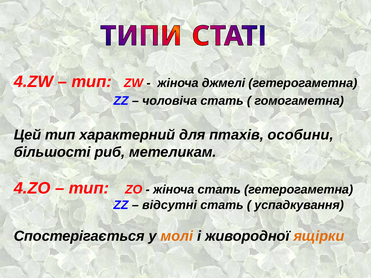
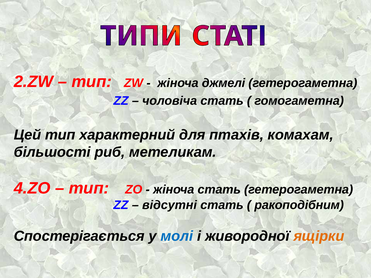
4.ZW: 4.ZW -> 2.ZW (33, 82)
особини: особини -> комахам (301, 135)
успадкування: успадкування -> ракоподібним (299, 205)
молі colour: orange -> blue (177, 236)
